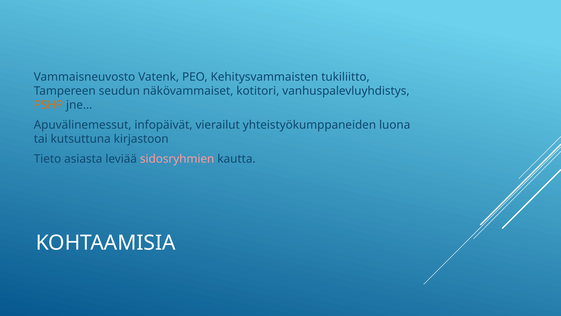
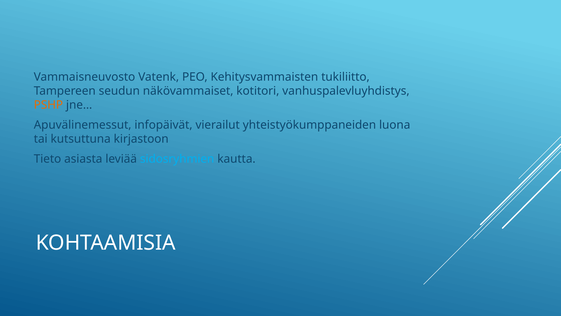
sidosryhmien colour: pink -> light blue (177, 159)
